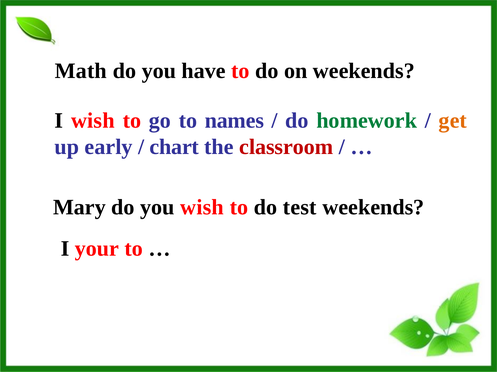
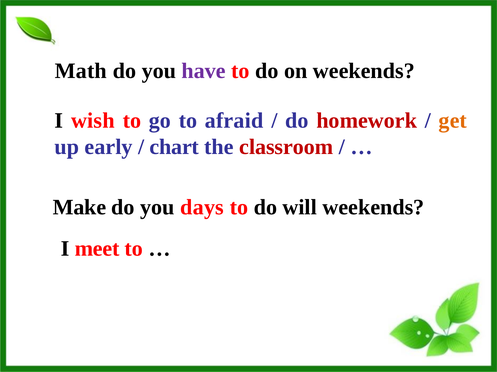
have colour: black -> purple (204, 71)
names: names -> afraid (234, 121)
homework colour: green -> red (367, 121)
Mary: Mary -> Make (80, 208)
you wish: wish -> days (202, 208)
test: test -> will (300, 208)
your: your -> meet (97, 249)
